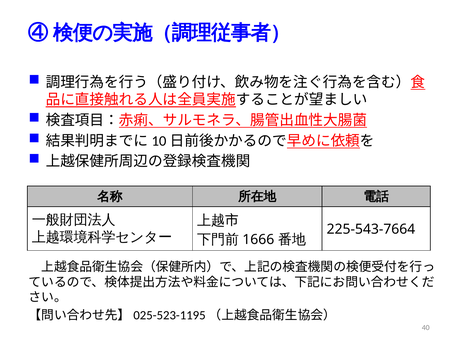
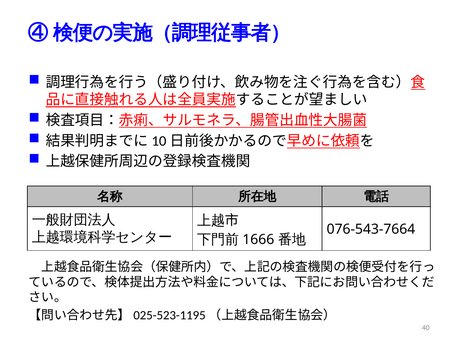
225-543-7664: 225-543-7664 -> 076-543-7664 (371, 229)
